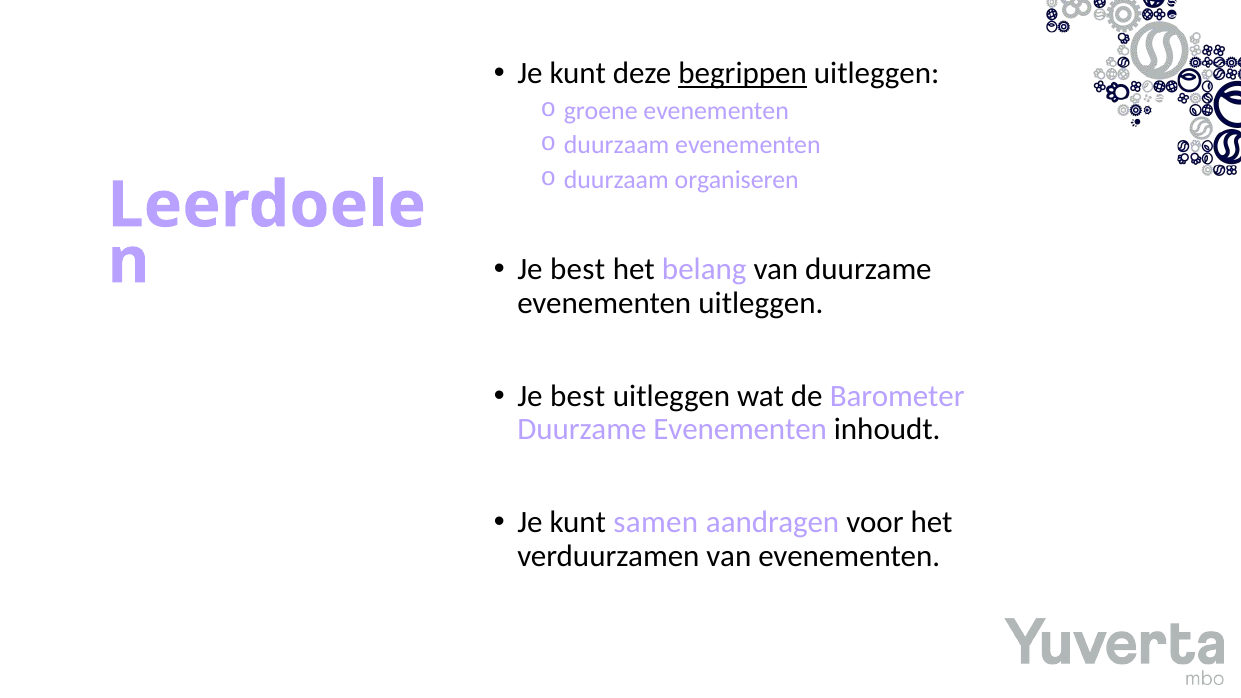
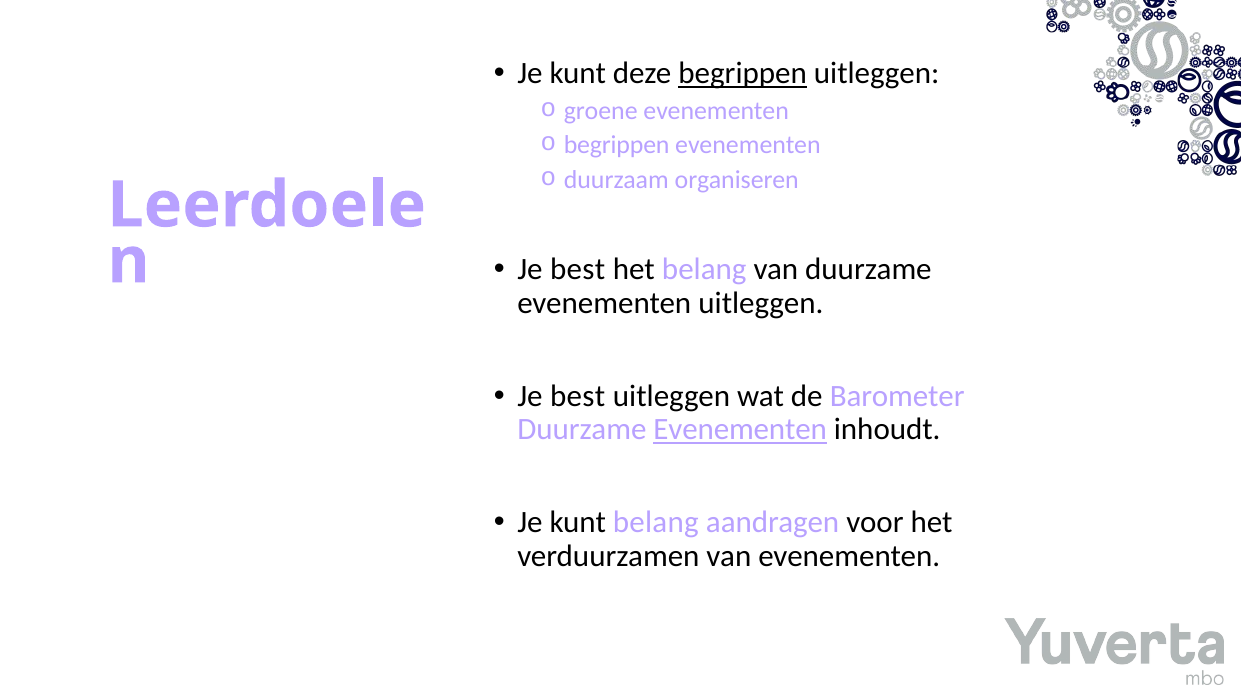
duurzaam: duurzaam -> begrippen (617, 145)
Evenementen underline: none -> present (740, 430)
kunt samen: samen -> belang (656, 522)
